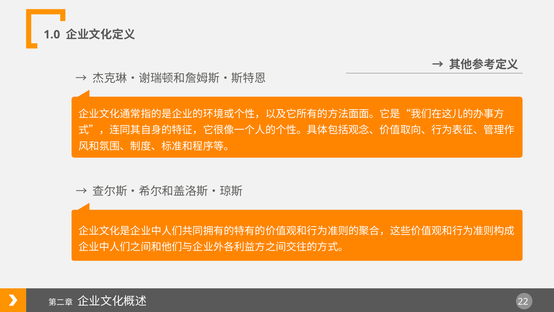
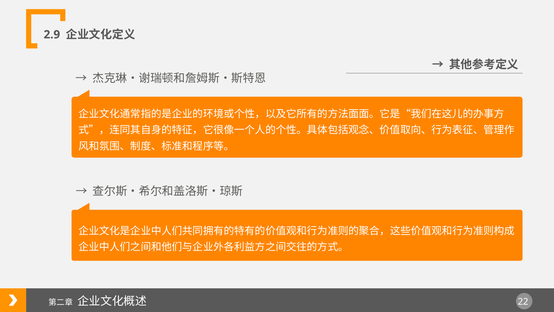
1.0: 1.0 -> 2.9 (52, 35)
